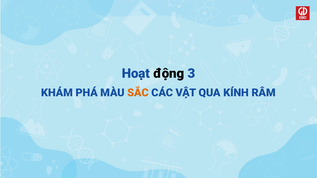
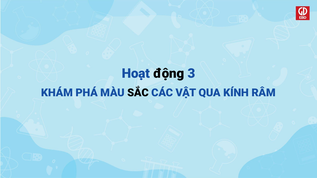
SẮC colour: orange -> black (138, 93)
